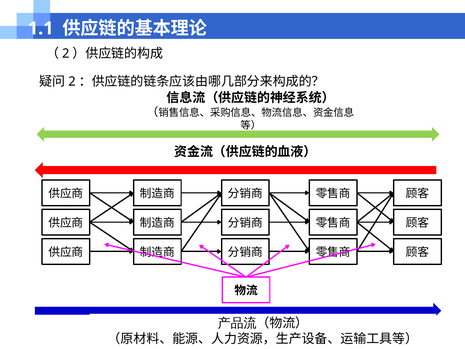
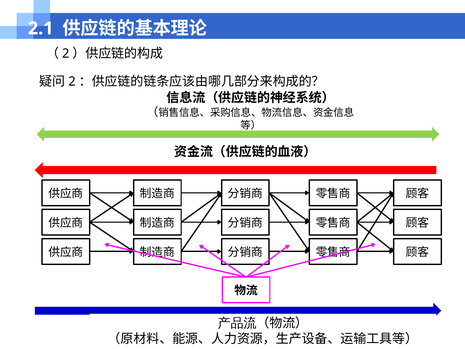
1.1: 1.1 -> 2.1 (41, 28)
